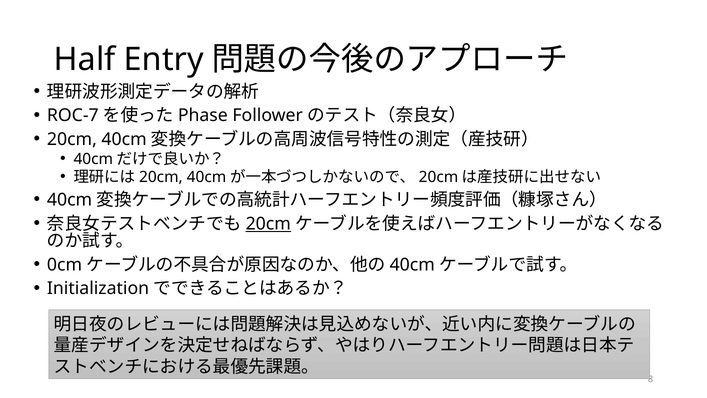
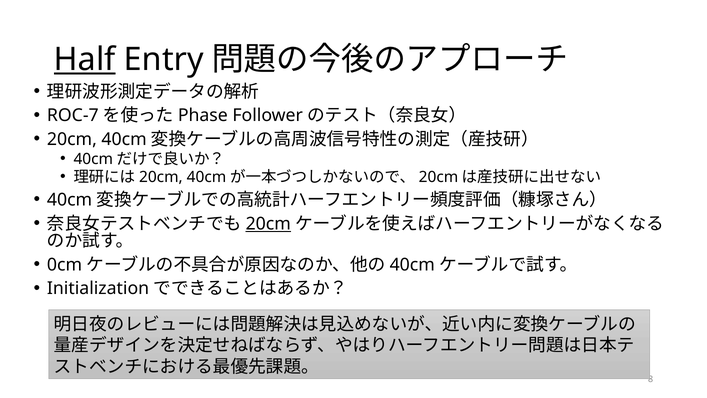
Half underline: none -> present (85, 59)
